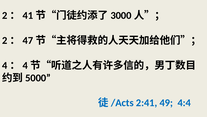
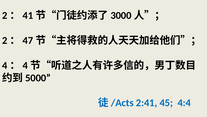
49: 49 -> 45 (166, 102)
